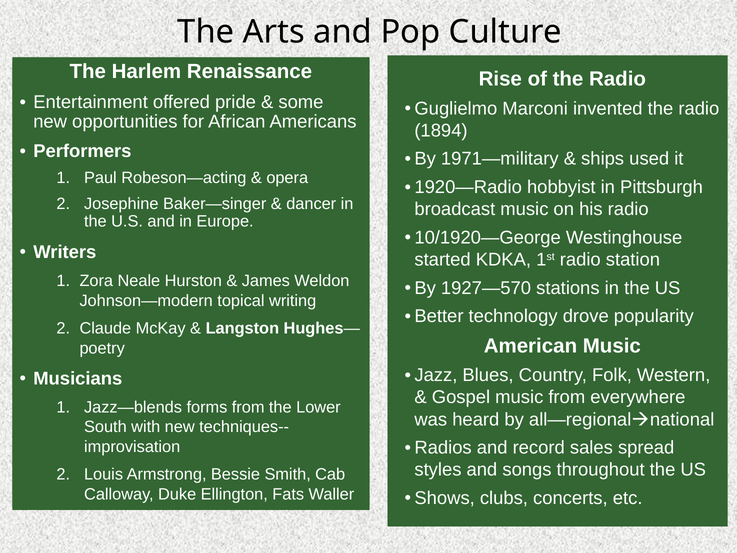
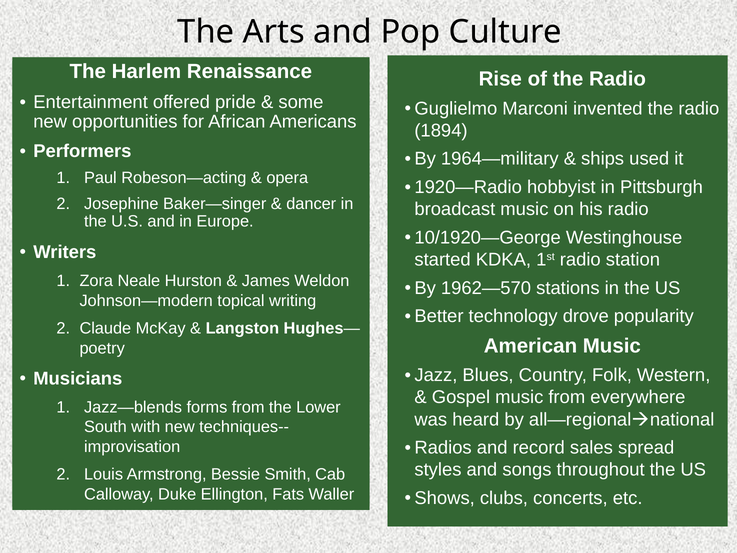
1971—military: 1971—military -> 1964—military (500, 159)
1927—570: 1927—570 -> 1962—570 (486, 288)
